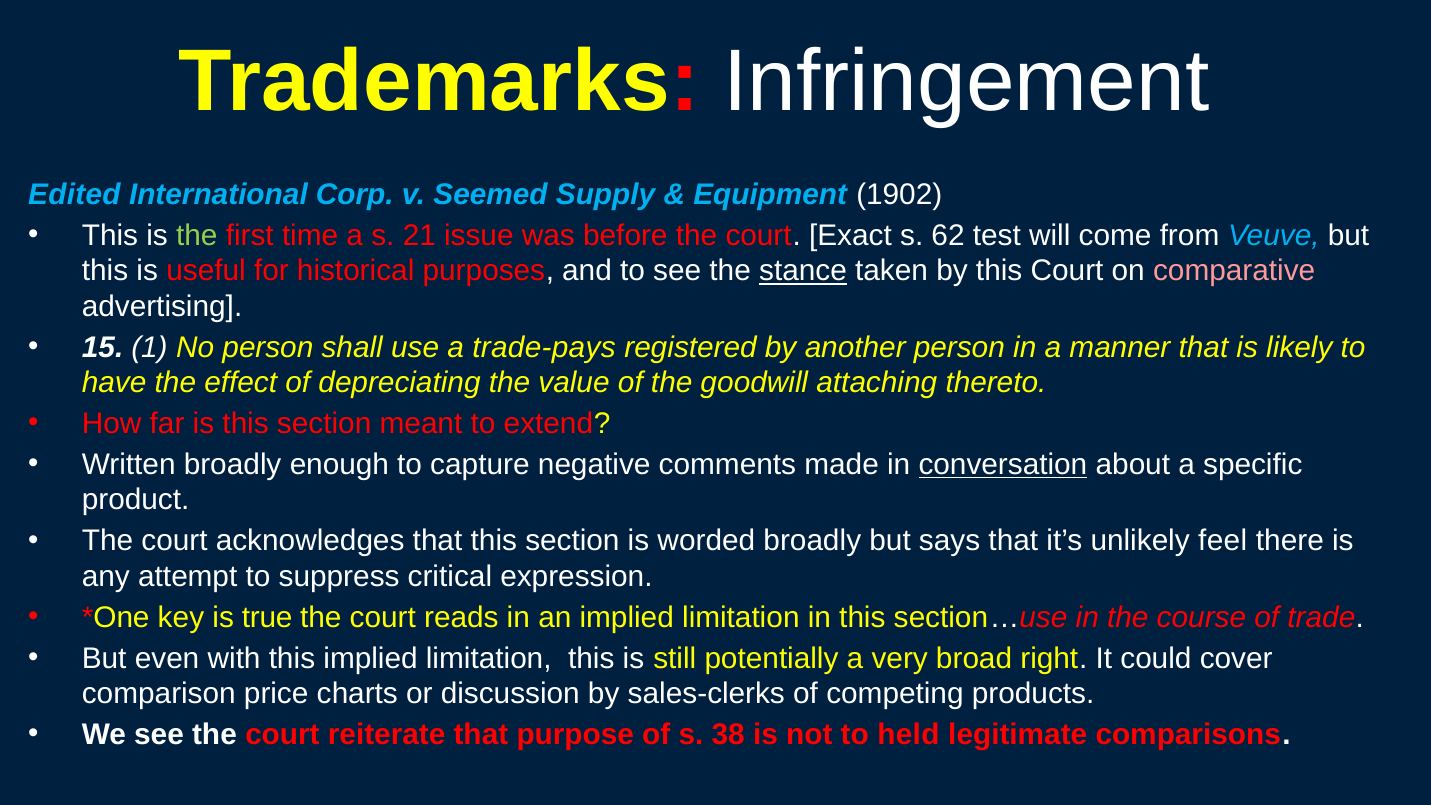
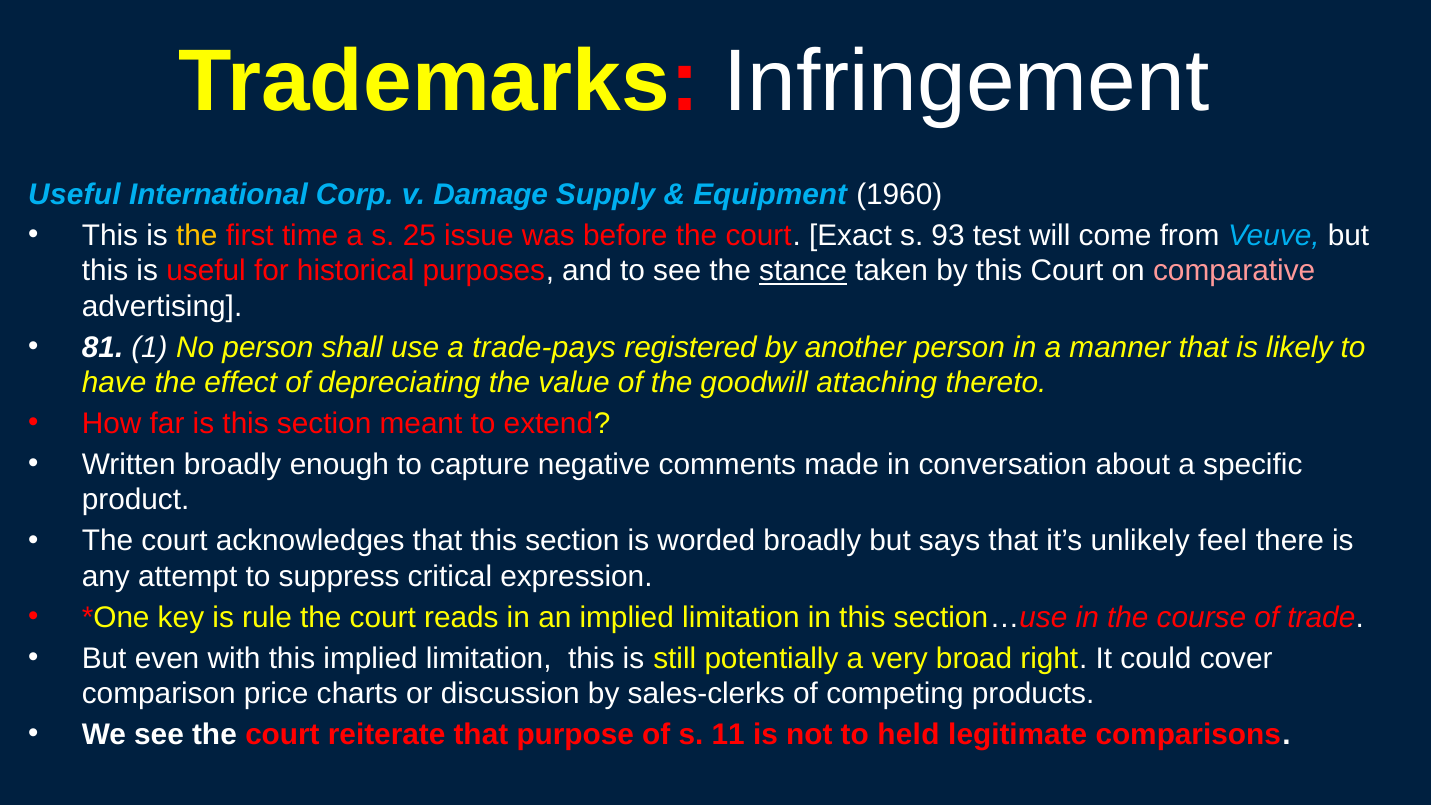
Edited: Edited -> Useful (74, 195)
Seemed: Seemed -> Damage (491, 195)
1902: 1902 -> 1960 (899, 195)
the colour: light green -> yellow (197, 236)
21: 21 -> 25 (419, 236)
62: 62 -> 93 (948, 236)
15: 15 -> 81 (103, 347)
conversation underline: present -> none (1003, 465)
true: true -> rule (267, 617)
38: 38 -> 11 (728, 735)
